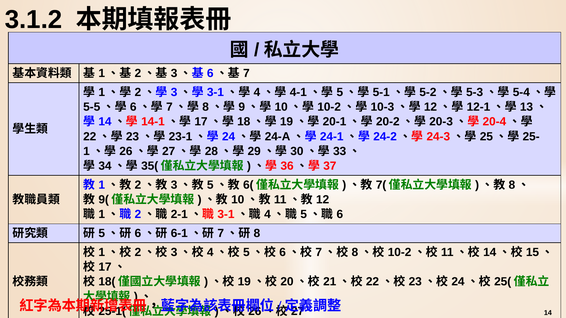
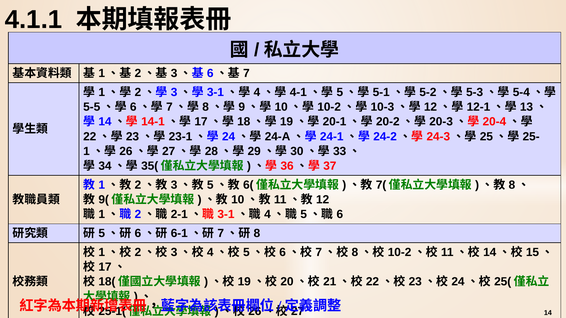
3.1.2: 3.1.2 -> 4.1.1 (33, 20)
